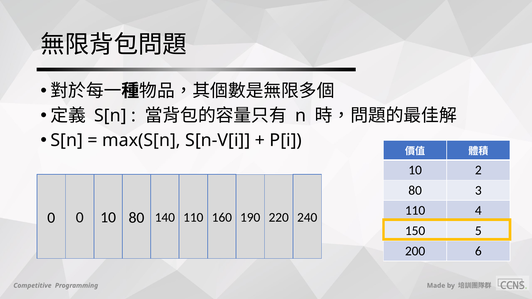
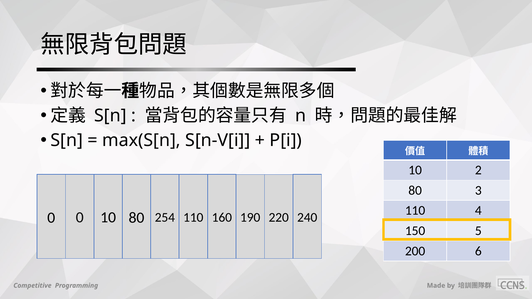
140: 140 -> 254 (165, 218)
